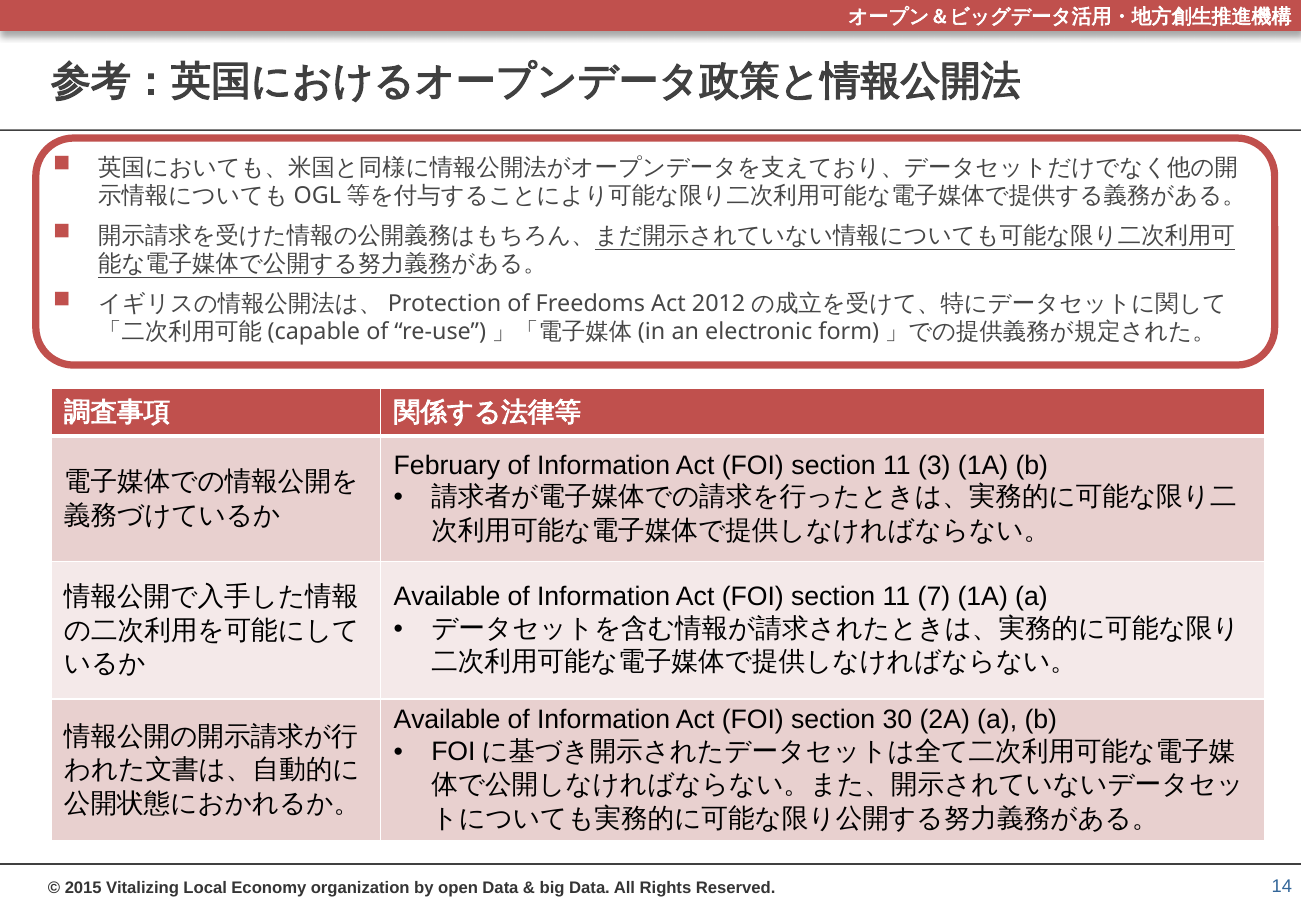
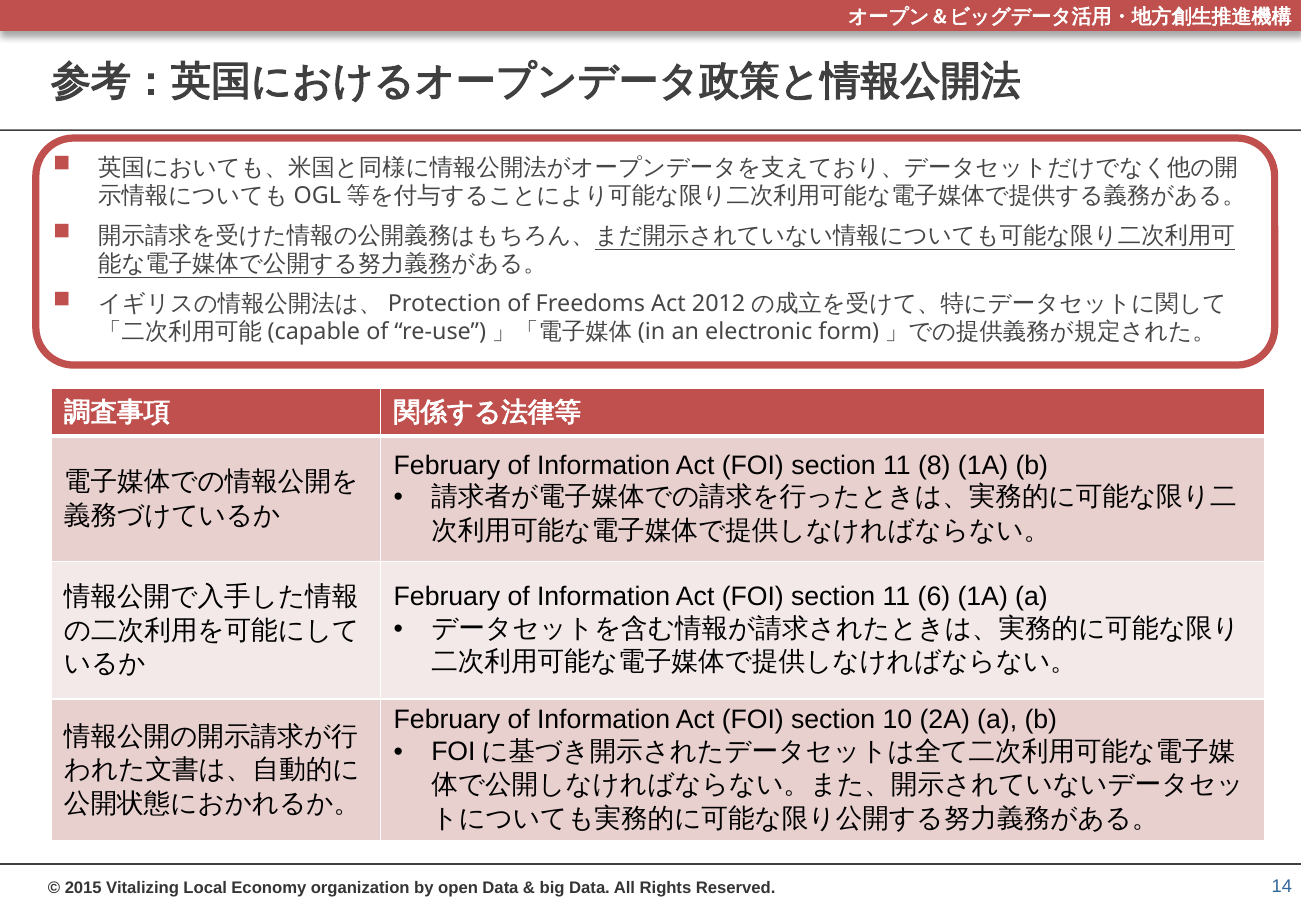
3: 3 -> 8 (934, 465)
Available: Available -> February (447, 597)
7: 7 -> 6 (934, 597)
Available: Available -> February (447, 720)
30: 30 -> 10 (897, 720)
